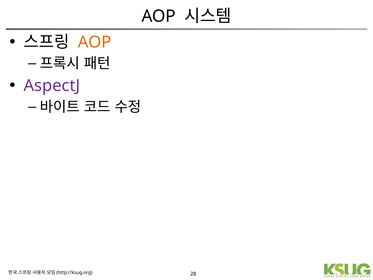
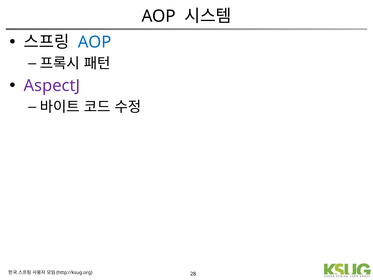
AOP colour: orange -> blue (95, 42)
